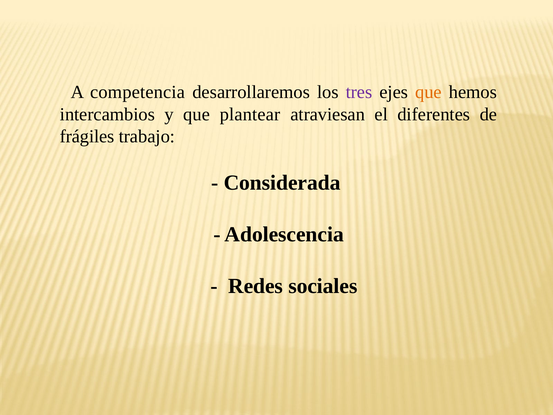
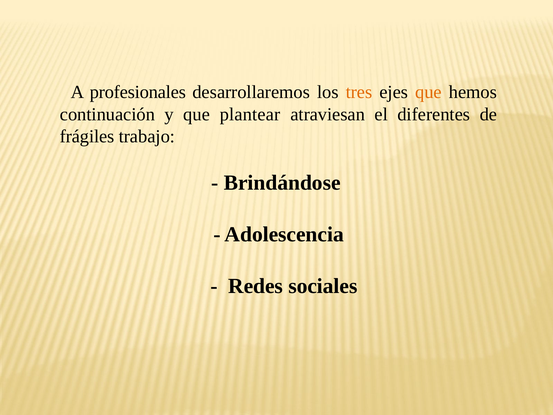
competencia: competencia -> profesionales (138, 92)
tres colour: purple -> orange (359, 92)
intercambios: intercambios -> continuación (107, 114)
Considerada: Considerada -> Brindándose (282, 183)
